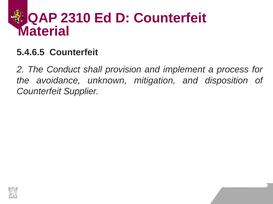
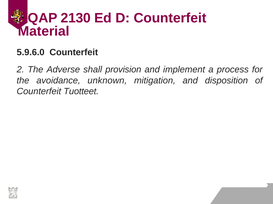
2310: 2310 -> 2130 (76, 18)
5.4.6.5: 5.4.6.5 -> 5.9.6.0 (31, 53)
Conduct: Conduct -> Adverse (63, 70)
Supplier: Supplier -> Tuotteet (81, 92)
